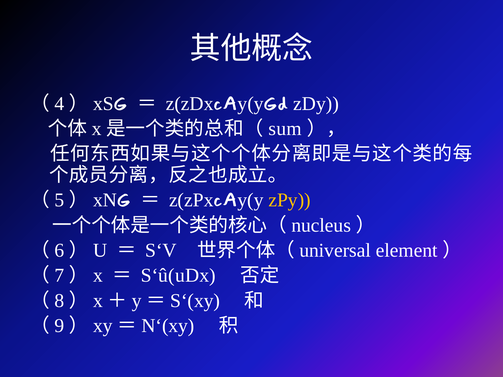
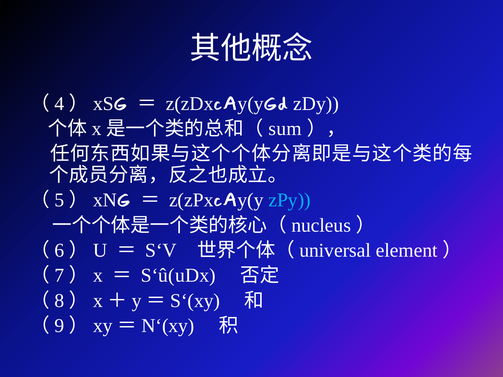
zPy colour: yellow -> light blue (290, 200)
